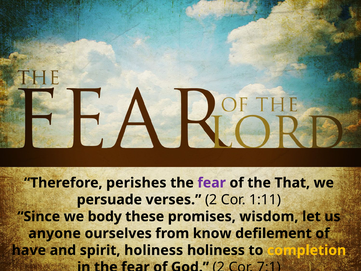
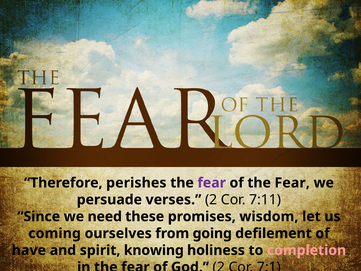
of the That: That -> Fear (292, 183)
1:11: 1:11 -> 7:11 (265, 200)
body: body -> need (105, 216)
anyone: anyone -> coming (55, 233)
know: know -> going (212, 233)
spirit holiness: holiness -> knowing (154, 250)
completion colour: yellow -> pink (307, 250)
